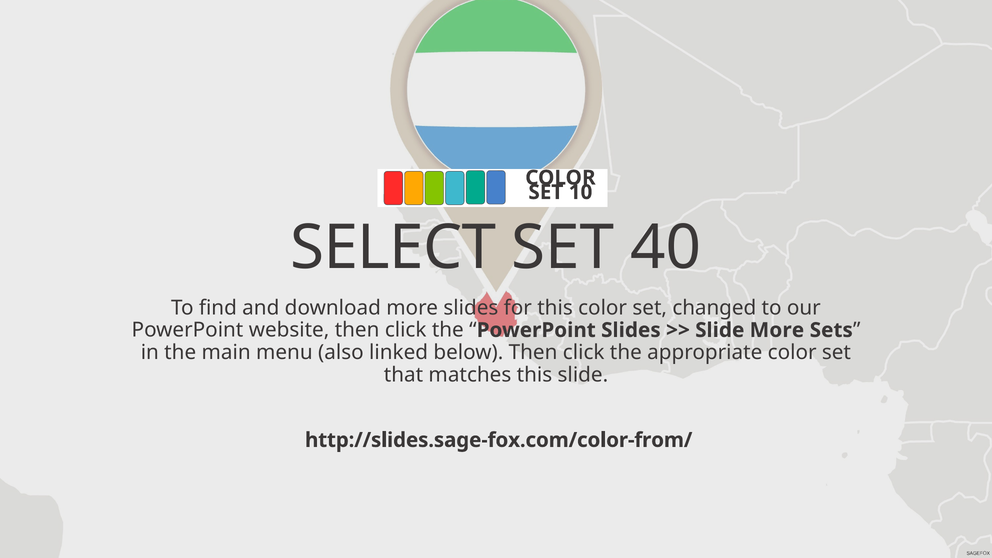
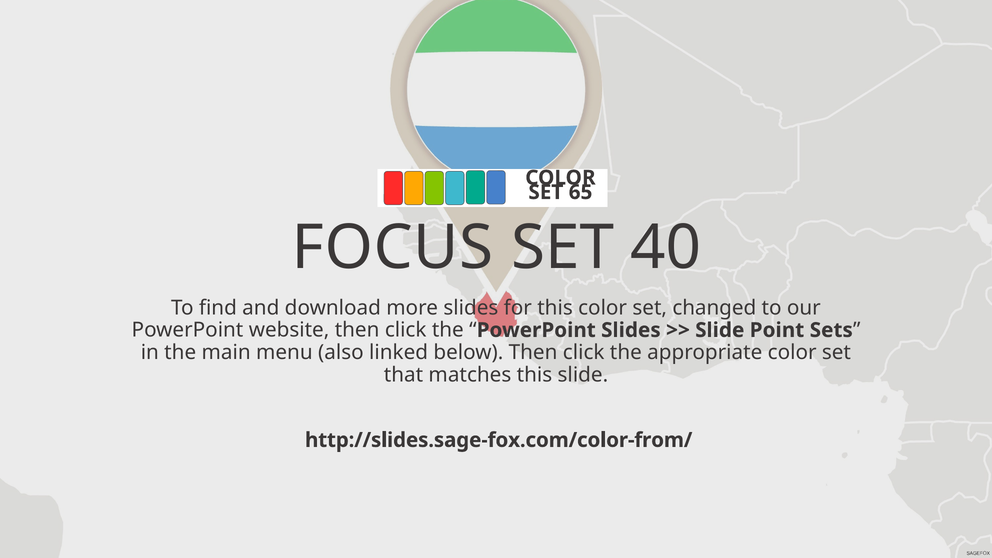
10: 10 -> 65 (581, 192)
SELECT: SELECT -> FOCUS (393, 248)
Slide More: More -> Point (777, 330)
